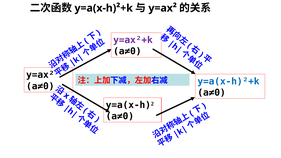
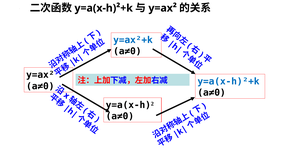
y=ax²+k colour: purple -> blue (133, 40)
